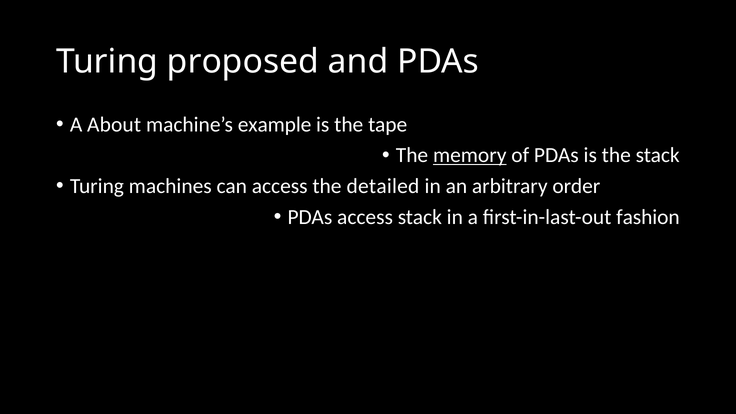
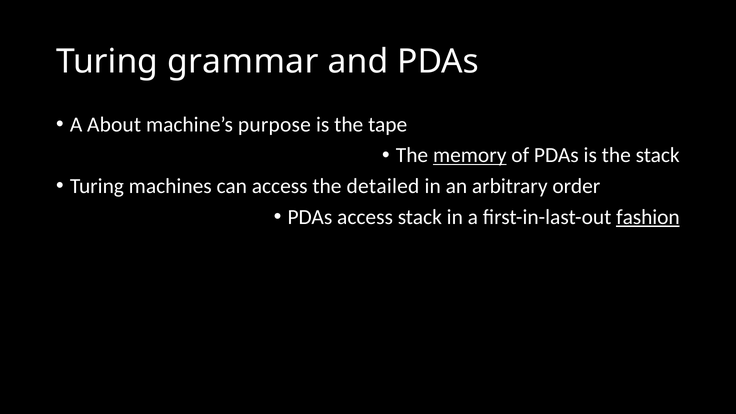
proposed: proposed -> grammar (243, 62)
example: example -> purpose (274, 124)
fashion underline: none -> present (648, 217)
